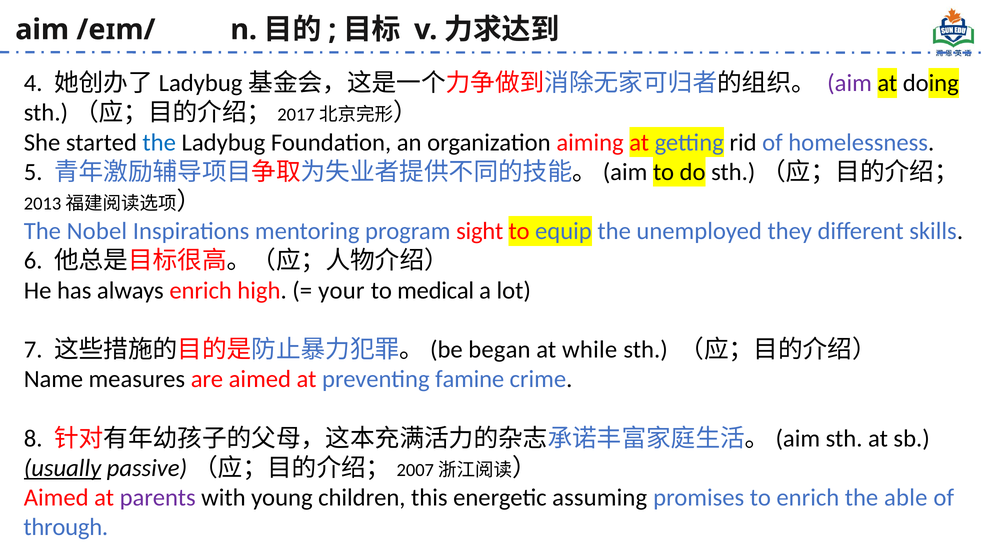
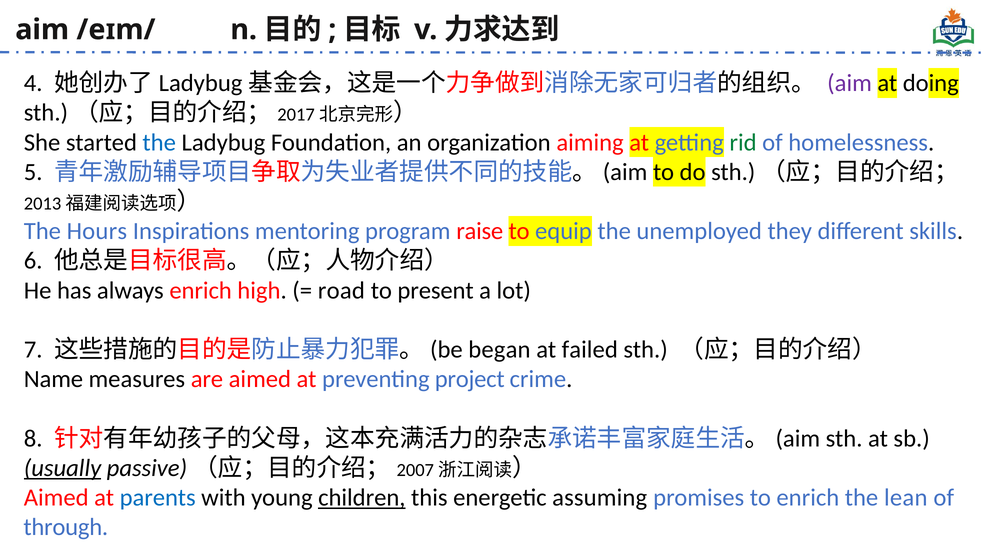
rid colour: black -> green (743, 142)
Nobel: Nobel -> Hours (97, 231)
sight: sight -> raise (480, 231)
your: your -> road (341, 290)
medical: medical -> present (436, 290)
while: while -> failed (590, 350)
famine: famine -> project (470, 379)
parents colour: purple -> blue (158, 498)
children underline: none -> present (362, 498)
able: able -> lean (906, 498)
